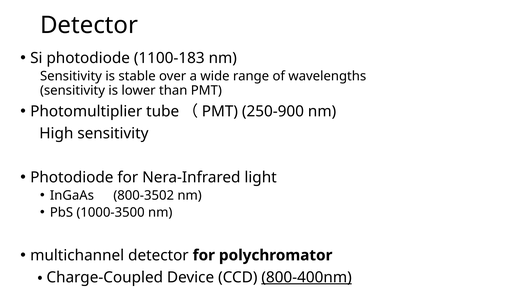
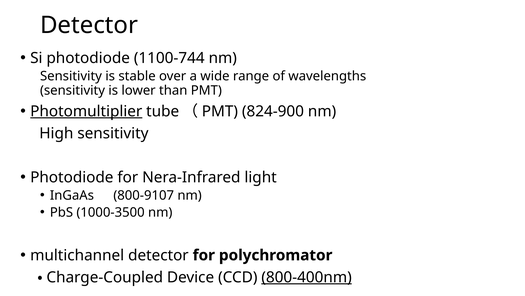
1100-183: 1100-183 -> 1100-744 (169, 58)
Photomultiplier underline: none -> present (86, 111)
250-900: 250-900 -> 824-900 (273, 111)
800-3502: 800-3502 -> 800-9107 (144, 195)
